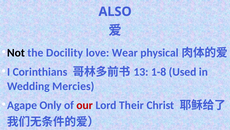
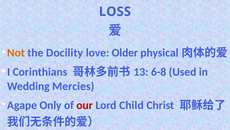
ALSO: ALSO -> LOSS (115, 12)
Not colour: black -> orange (16, 53)
Wear: Wear -> Older (125, 53)
1-8: 1-8 -> 6-8 (159, 72)
Their: Their -> Child (131, 105)
